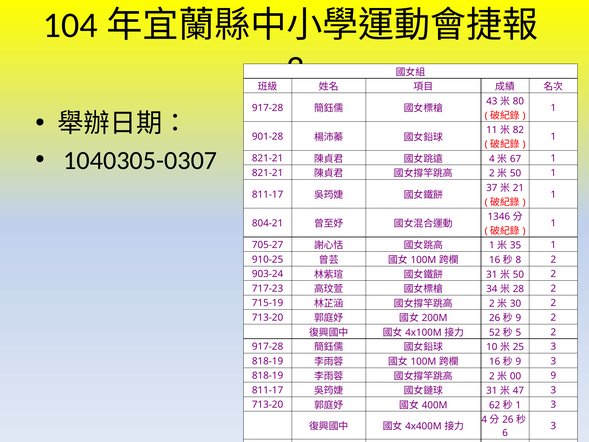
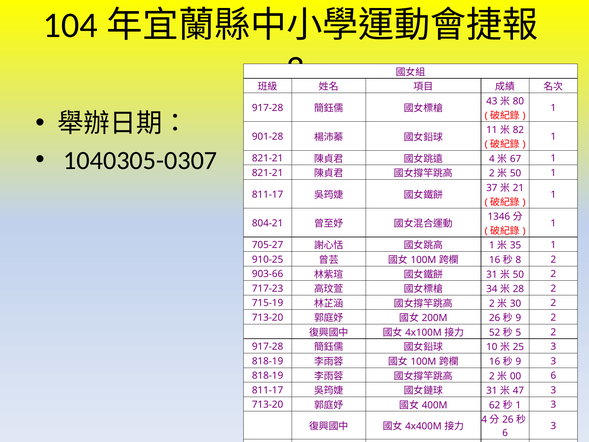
903-24: 903-24 -> 903-66 (268, 274)
9: 9 -> 6 (553, 375)
